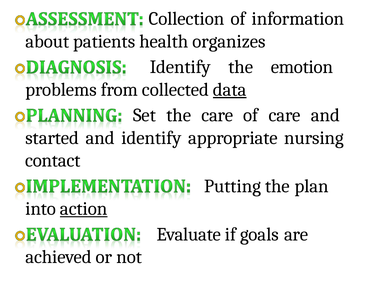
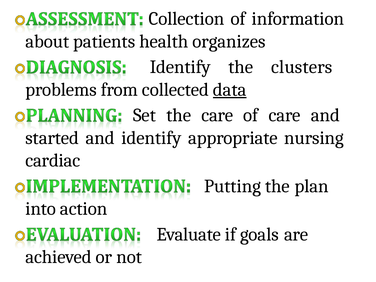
emotion: emotion -> clusters (302, 67)
contact: contact -> cardiac (53, 160)
action underline: present -> none (84, 209)
